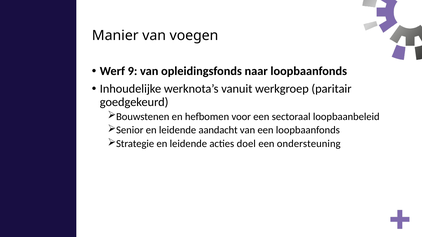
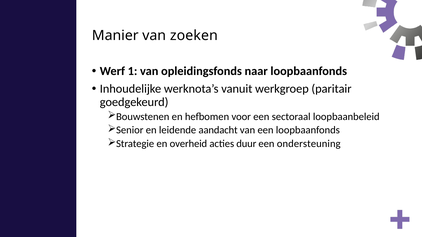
voegen: voegen -> zoeken (194, 35)
9: 9 -> 1 (133, 71)
Strategie en leidende: leidende -> overheid (188, 144)
doel: doel -> duur (246, 144)
